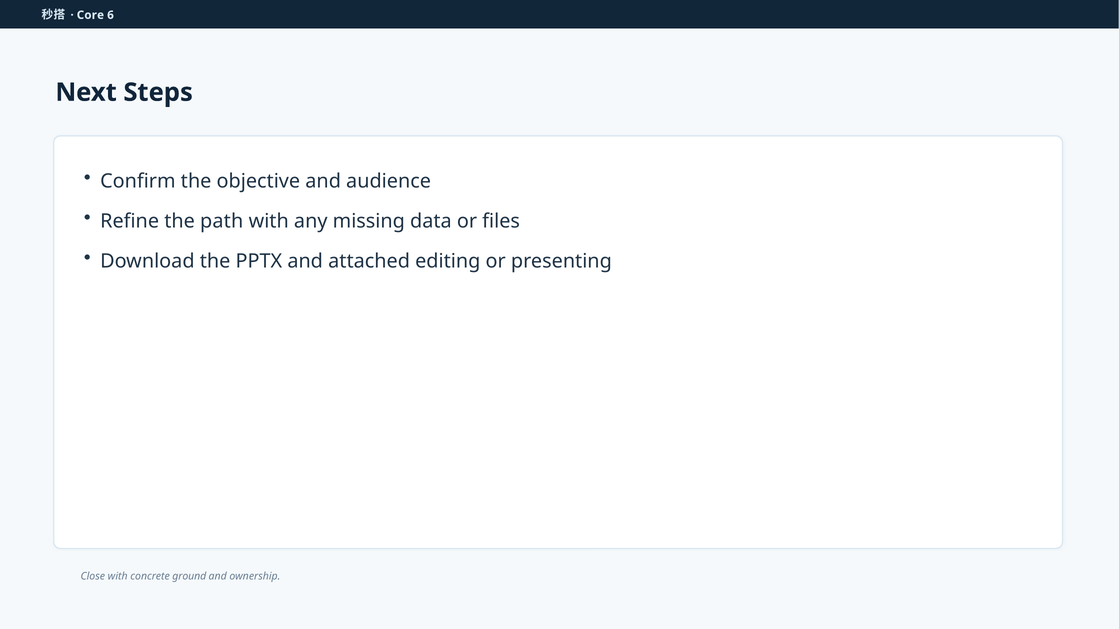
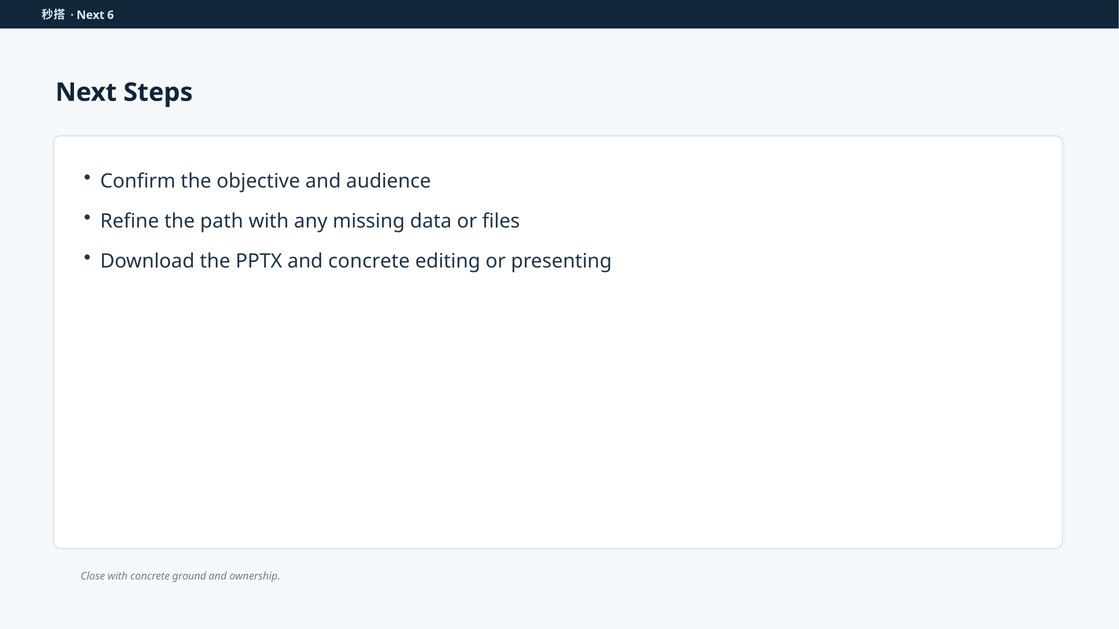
Core: Core -> Next (90, 15)
and attached: attached -> concrete (369, 261)
